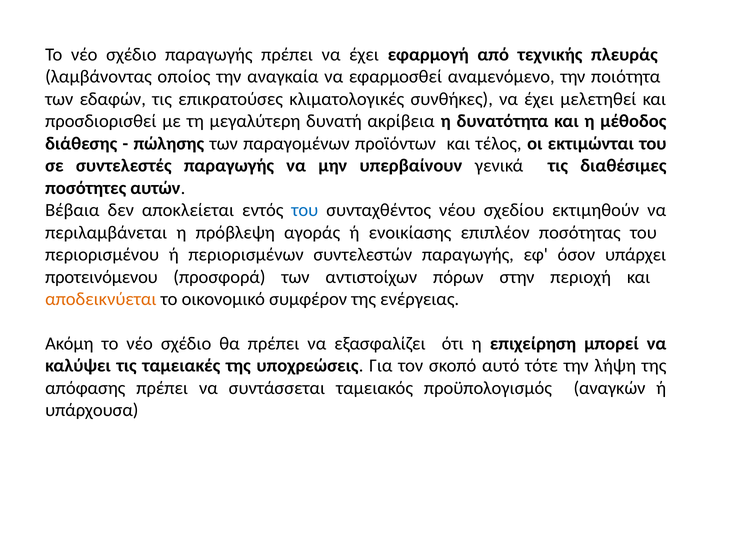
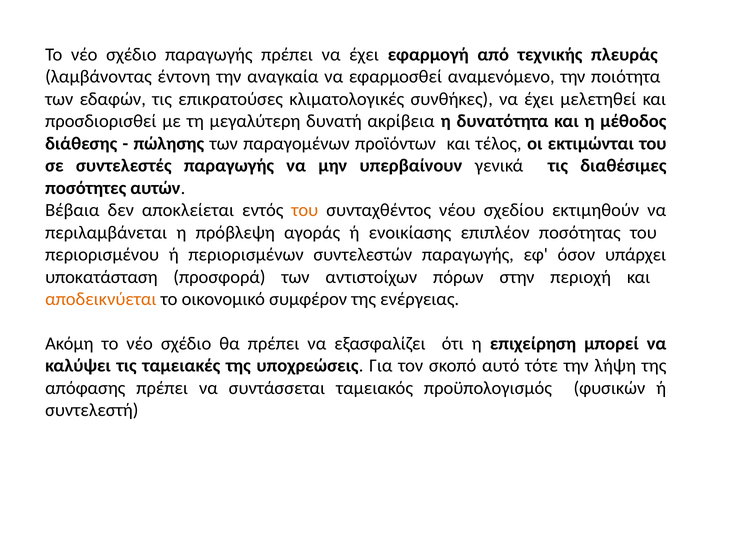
οποίος: οποίος -> έντονη (184, 77)
του colour: blue -> orange (305, 210)
προτεινόμενου: προτεινόμενου -> υποκατάσταση (101, 277)
αναγκών: αναγκών -> φυσικών (609, 388)
υπάρχουσα: υπάρχουσα -> συντελεστή (92, 410)
